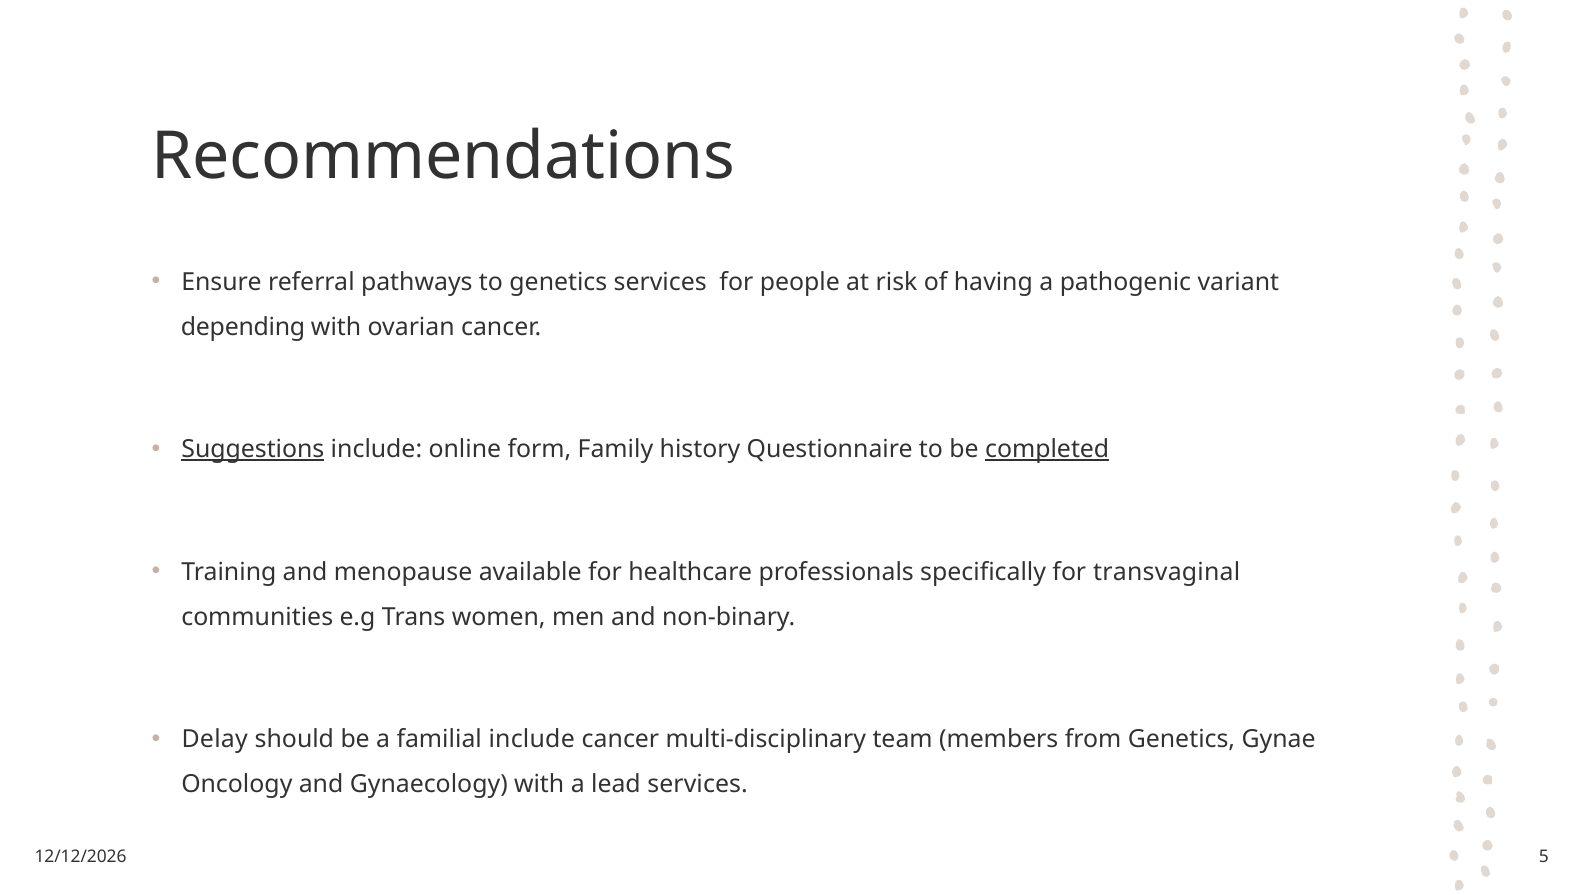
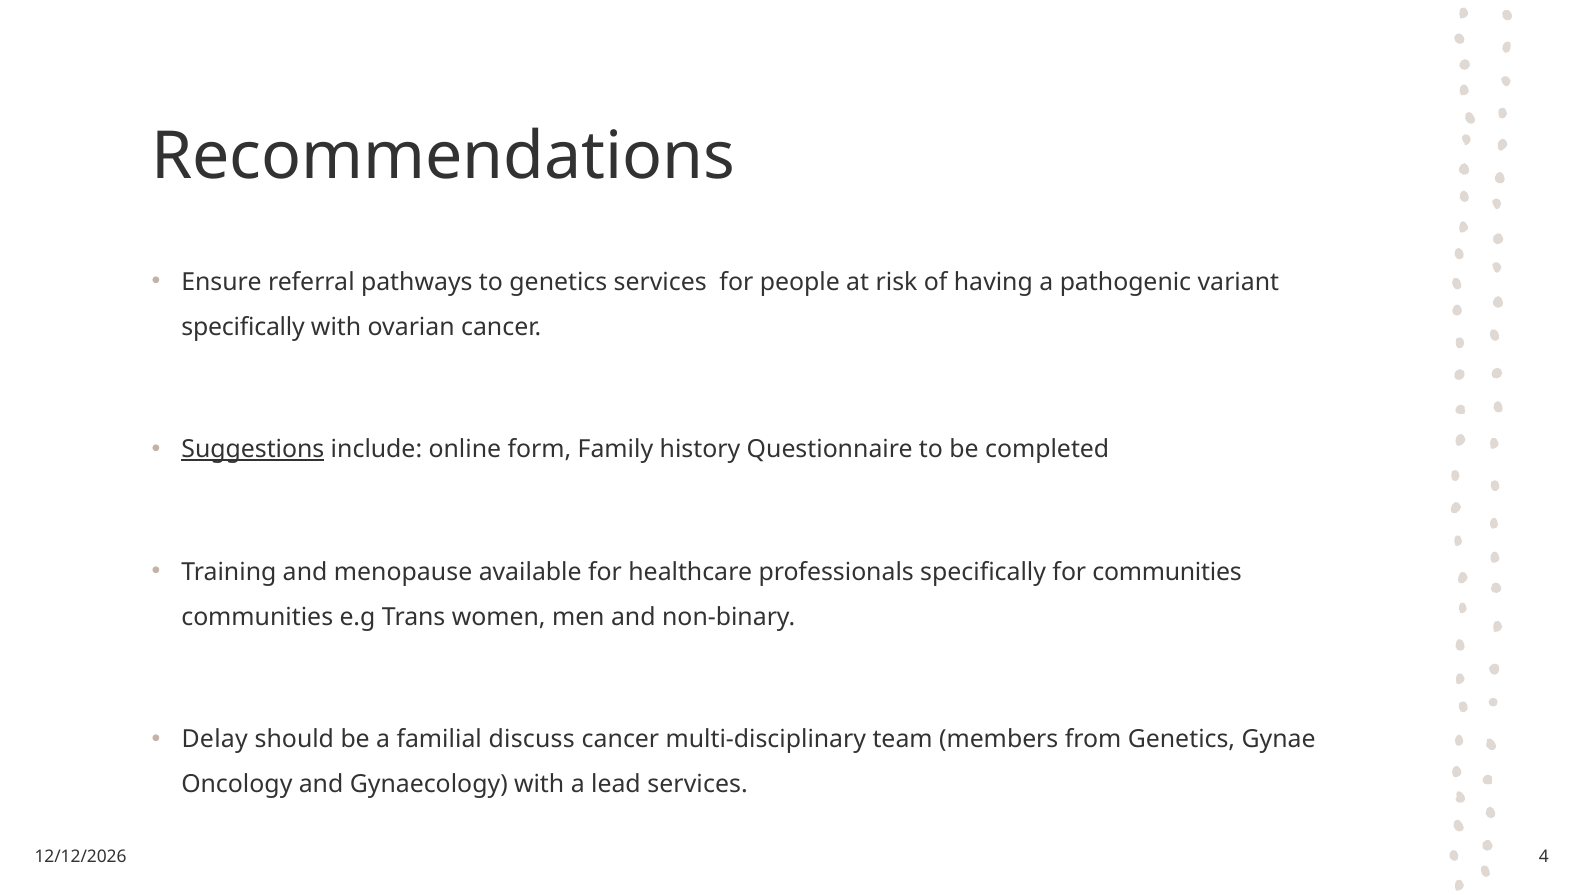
depending: depending -> specifically (243, 327)
completed underline: present -> none (1047, 449)
for transvaginal: transvaginal -> communities (1167, 572)
familial include: include -> discuss (532, 739)
5: 5 -> 4 (1544, 857)
